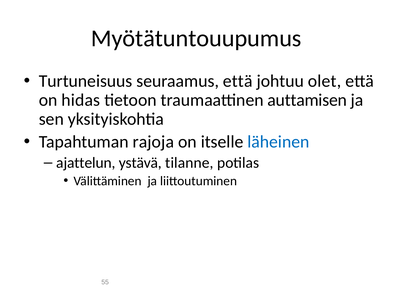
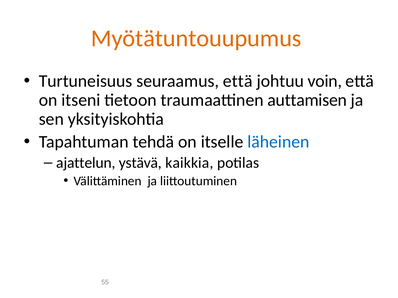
Myötätuntouupumus colour: black -> orange (196, 39)
olet: olet -> voin (325, 81)
hidas: hidas -> itseni (81, 100)
rajoja: rajoja -> tehdä (153, 142)
tilanne: tilanne -> kaikkia (189, 163)
